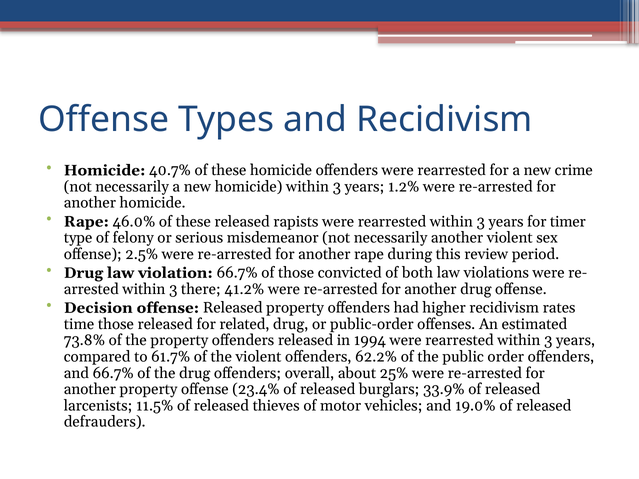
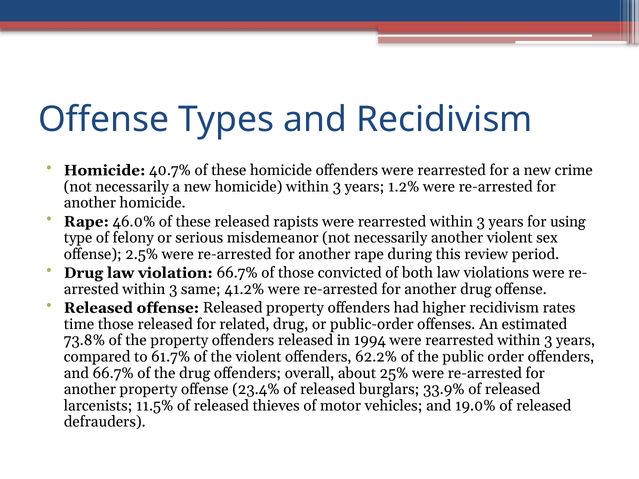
timer: timer -> using (568, 222)
there: there -> same (201, 289)
Decision: Decision -> Released (98, 308)
